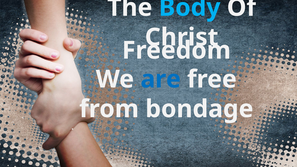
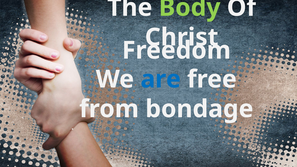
Body colour: light blue -> light green (190, 8)
